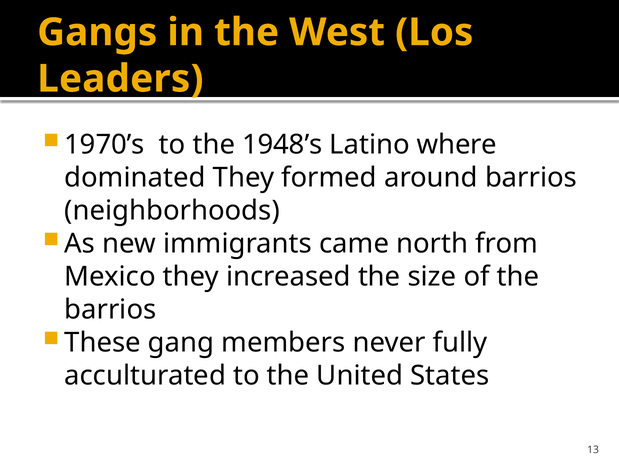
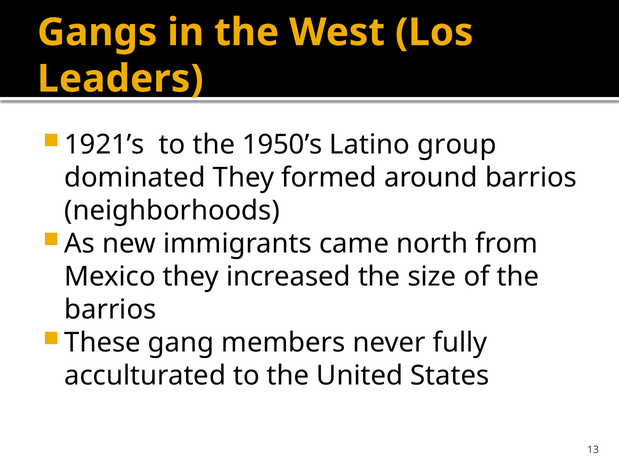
1970’s: 1970’s -> 1921’s (104, 145)
1948’s: 1948’s -> 1950’s (282, 145)
where: where -> group (457, 145)
